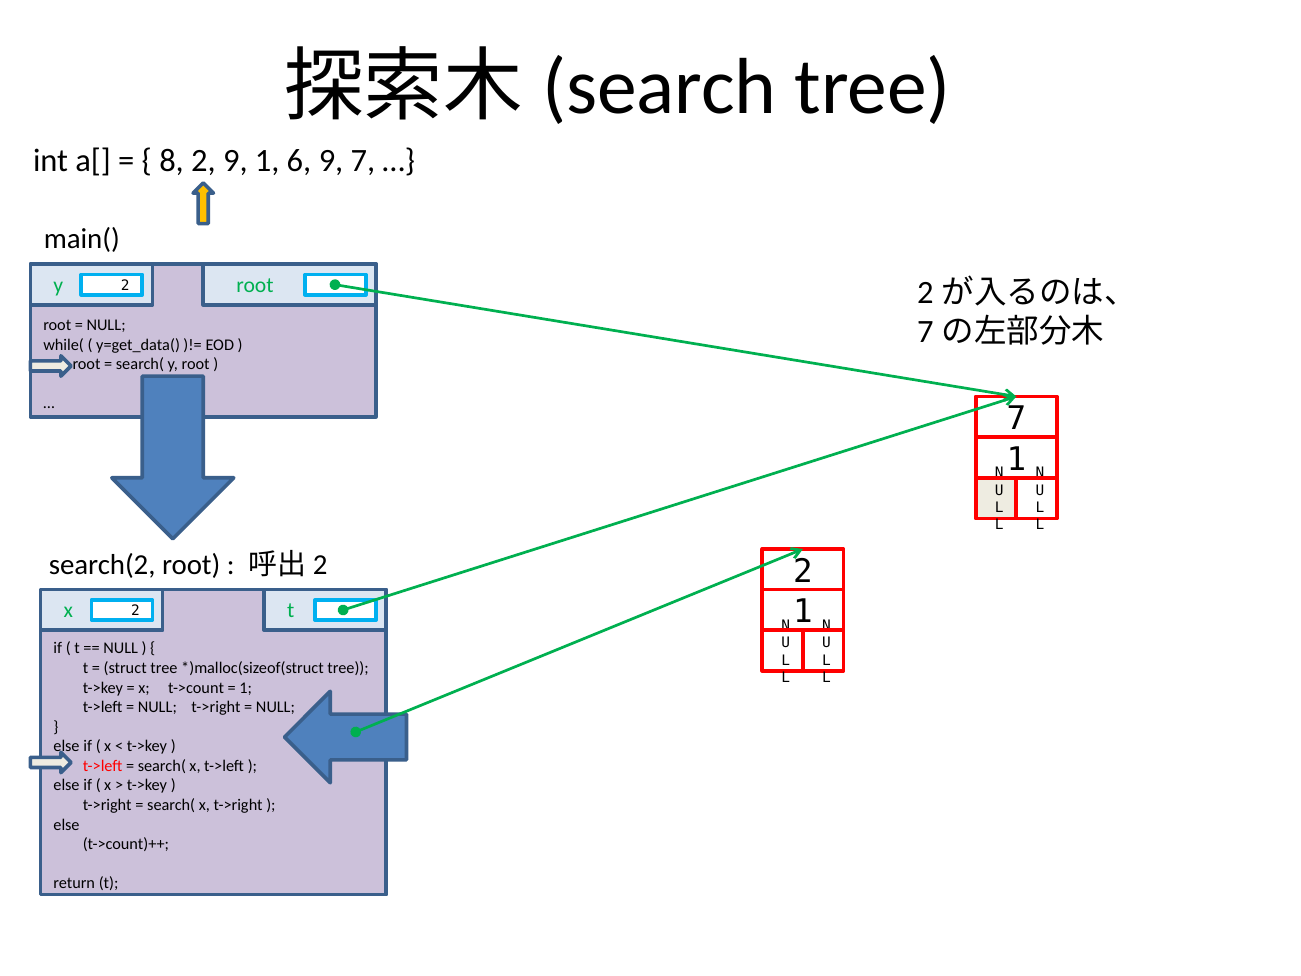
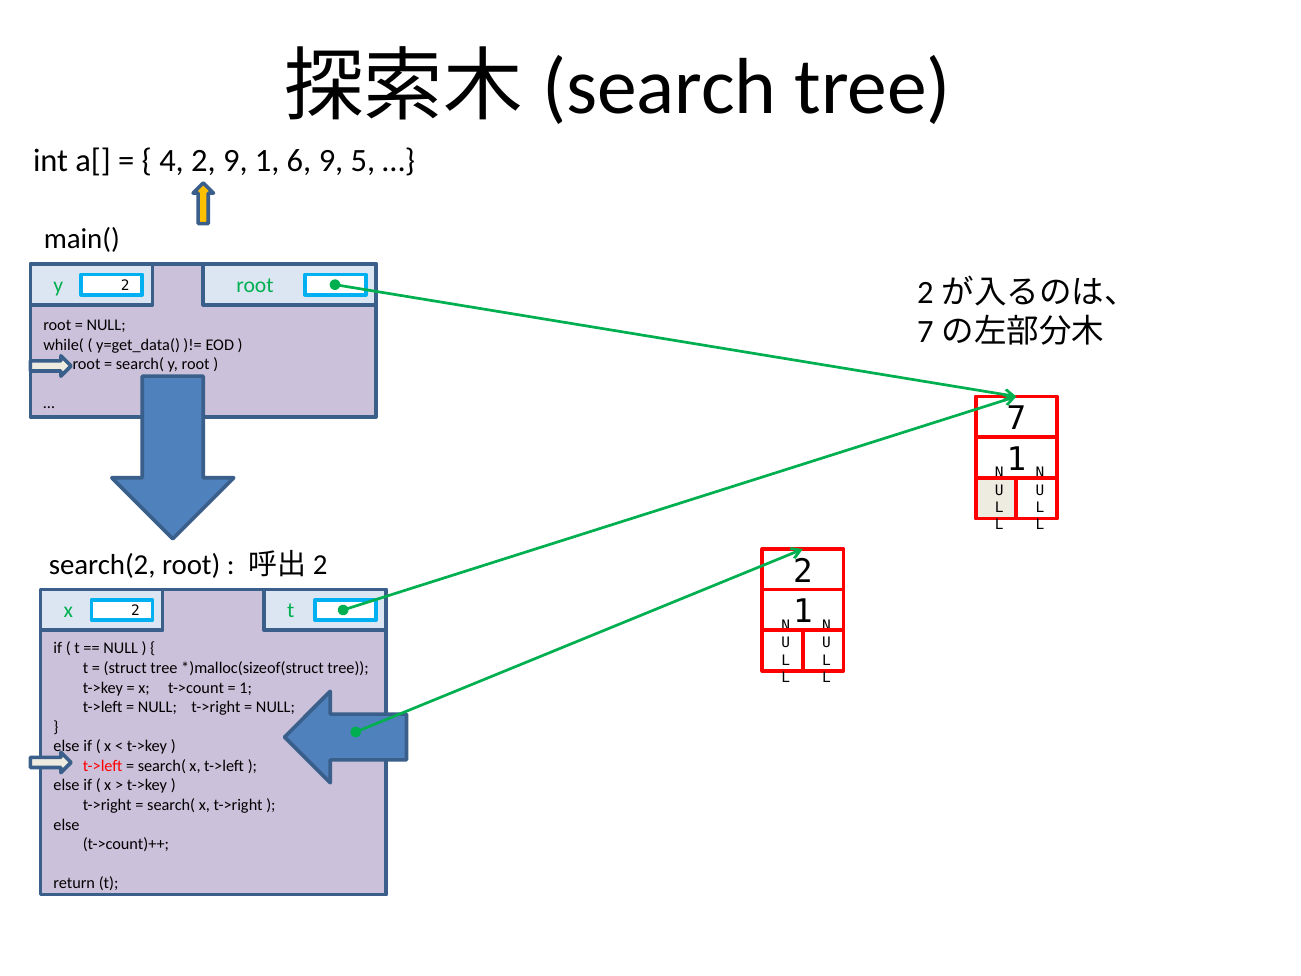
8: 8 -> 4 (172, 160)
9 7: 7 -> 5 (363, 160)
